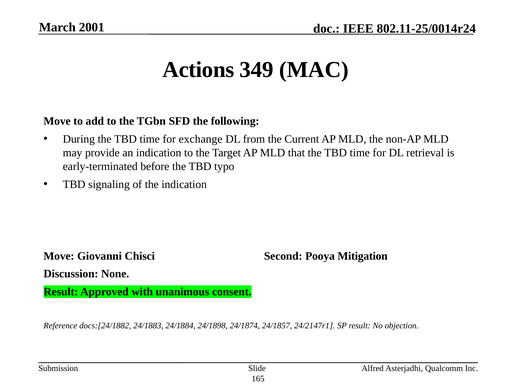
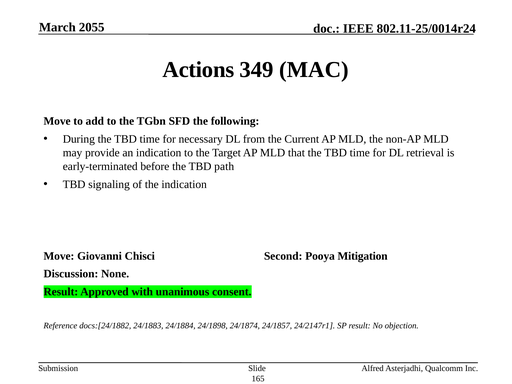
2001: 2001 -> 2055 (92, 27)
exchange: exchange -> necessary (201, 139)
typo: typo -> path (224, 166)
